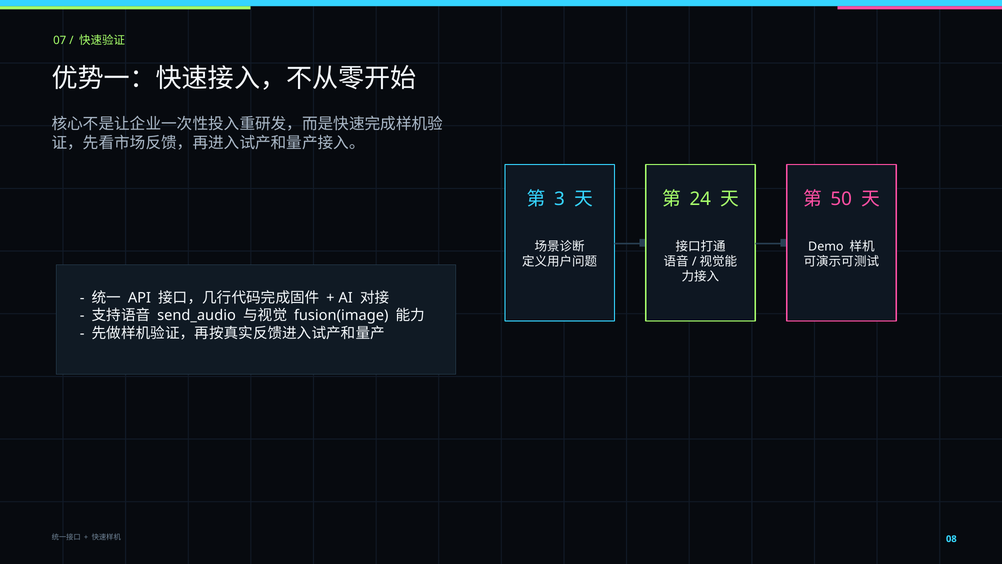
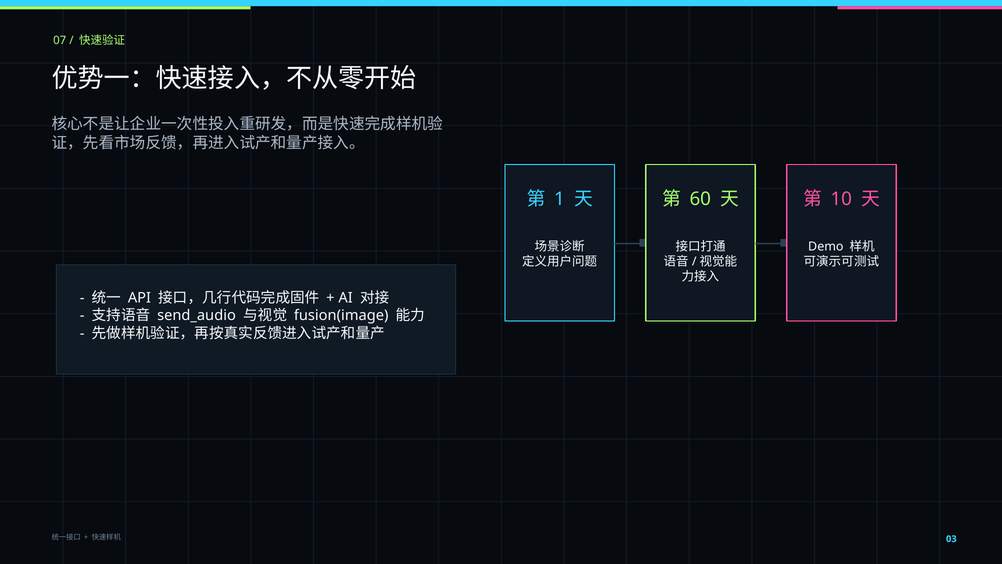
3: 3 -> 1 (559, 199)
24: 24 -> 60 (700, 199)
50: 50 -> 10 (841, 199)
08: 08 -> 03 (951, 539)
